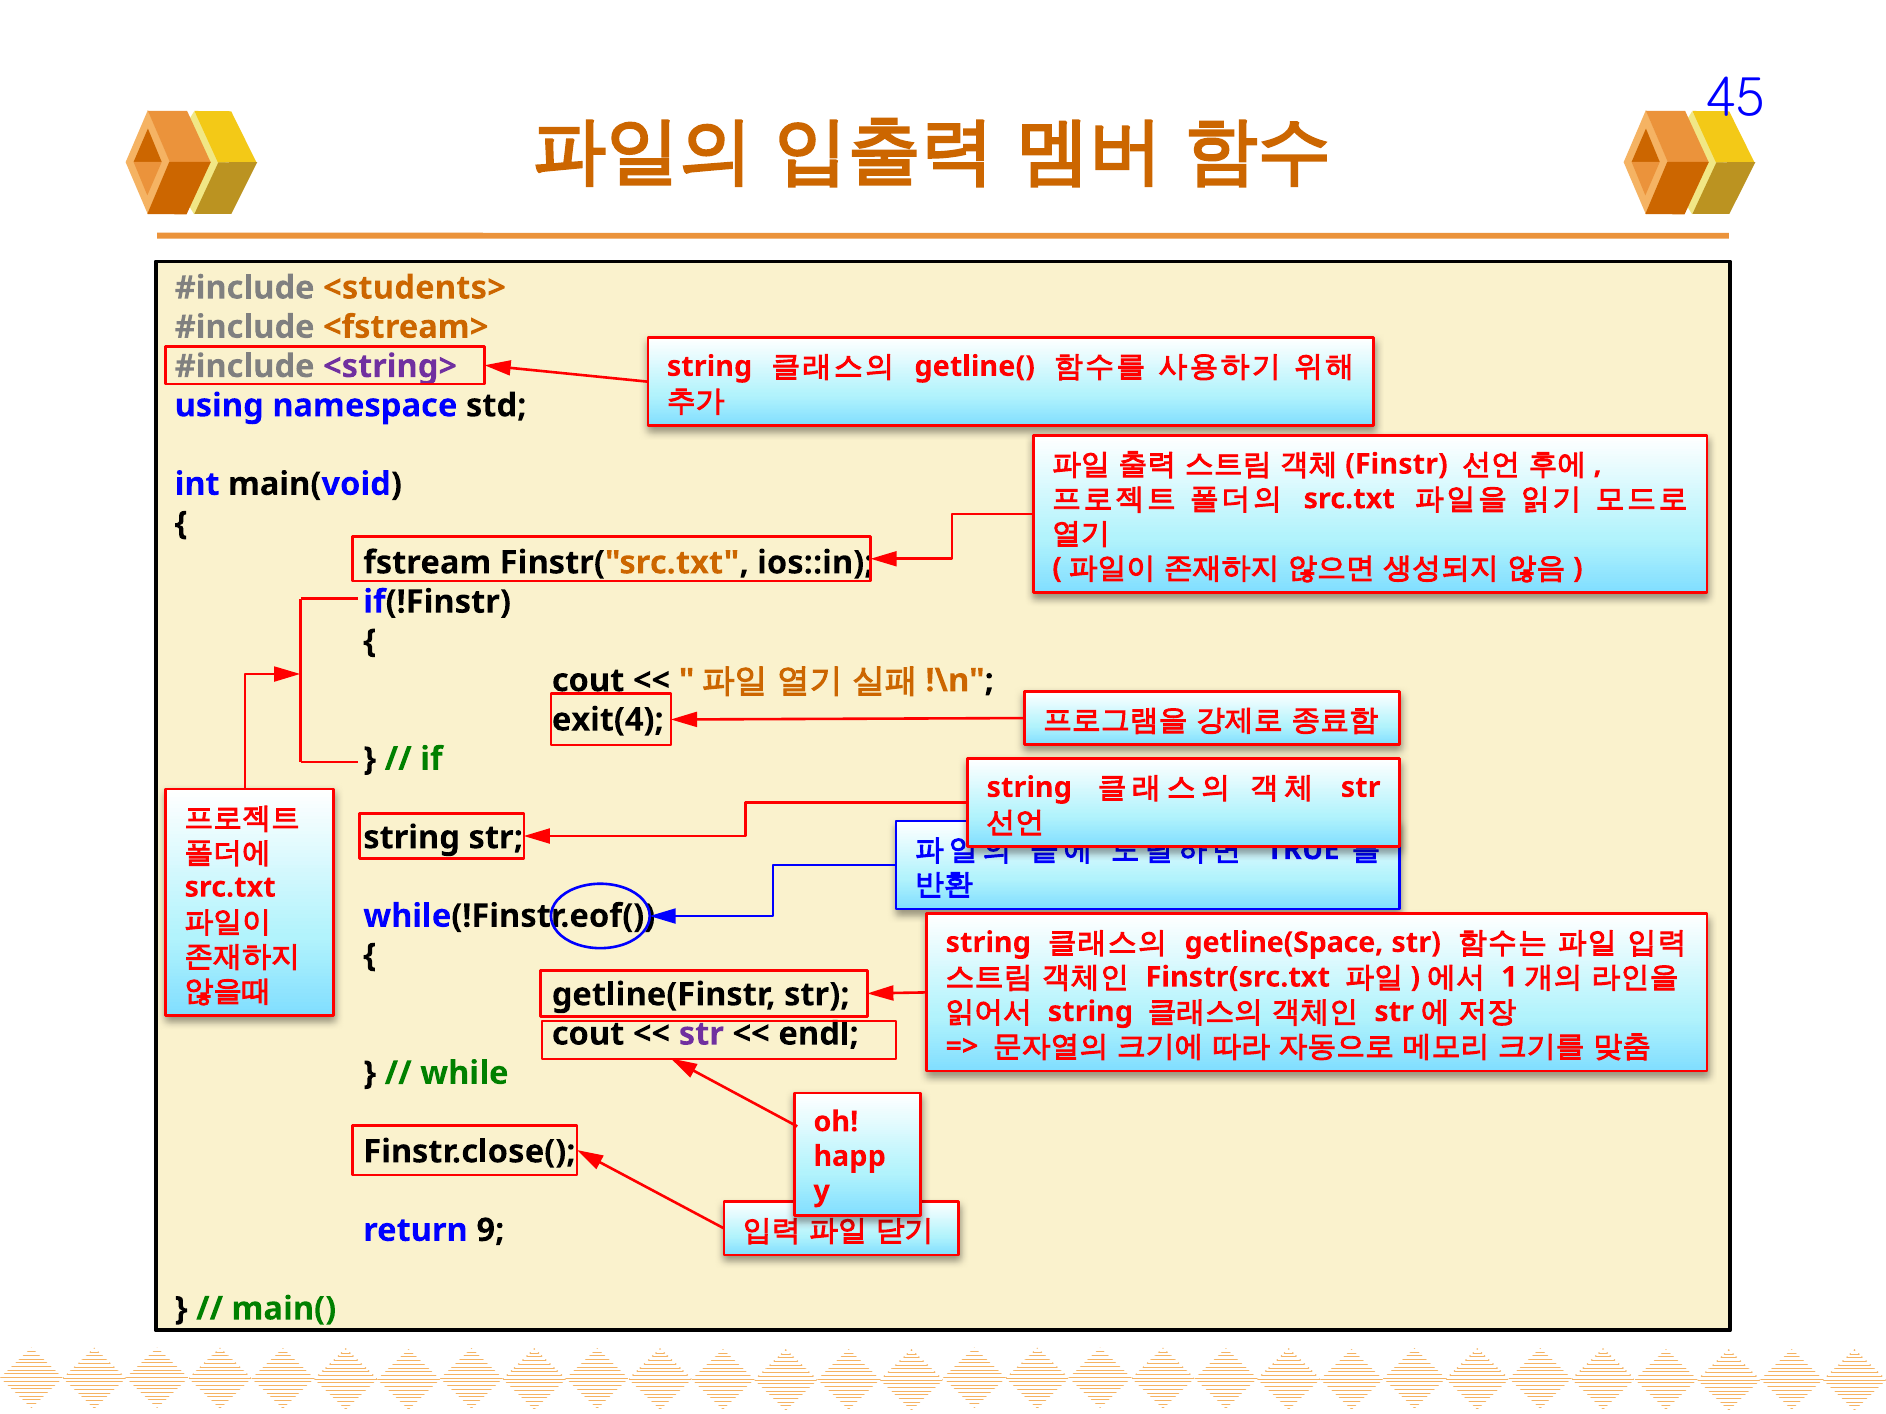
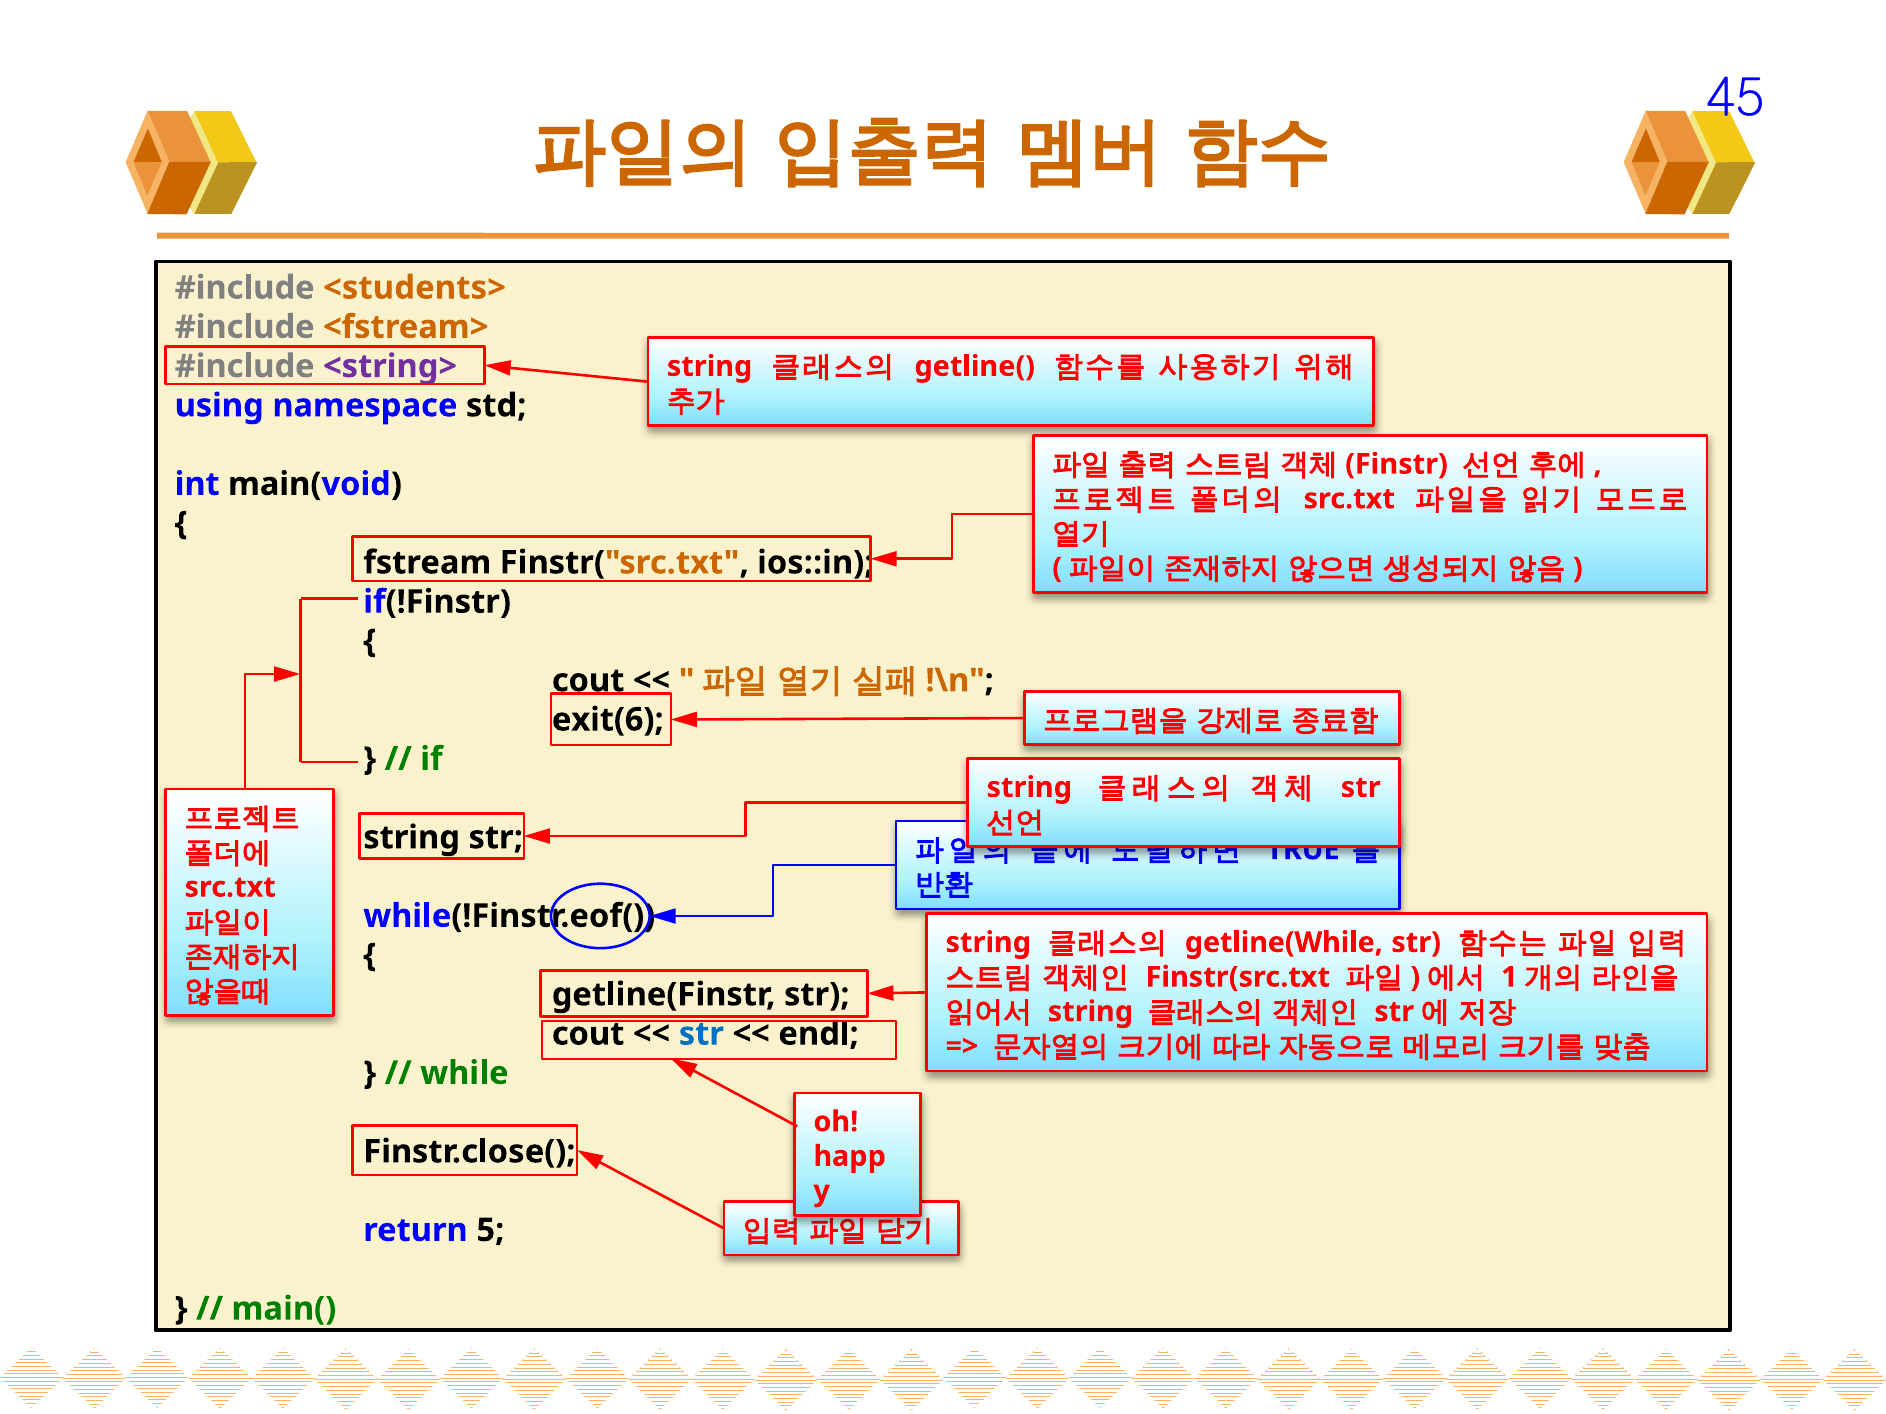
exit(4: exit(4 -> exit(6 (608, 720)
getline(Space: getline(Space -> getline(While (1284, 943)
str colour: purple -> blue (701, 1034)
9: 9 -> 5 (490, 1231)
